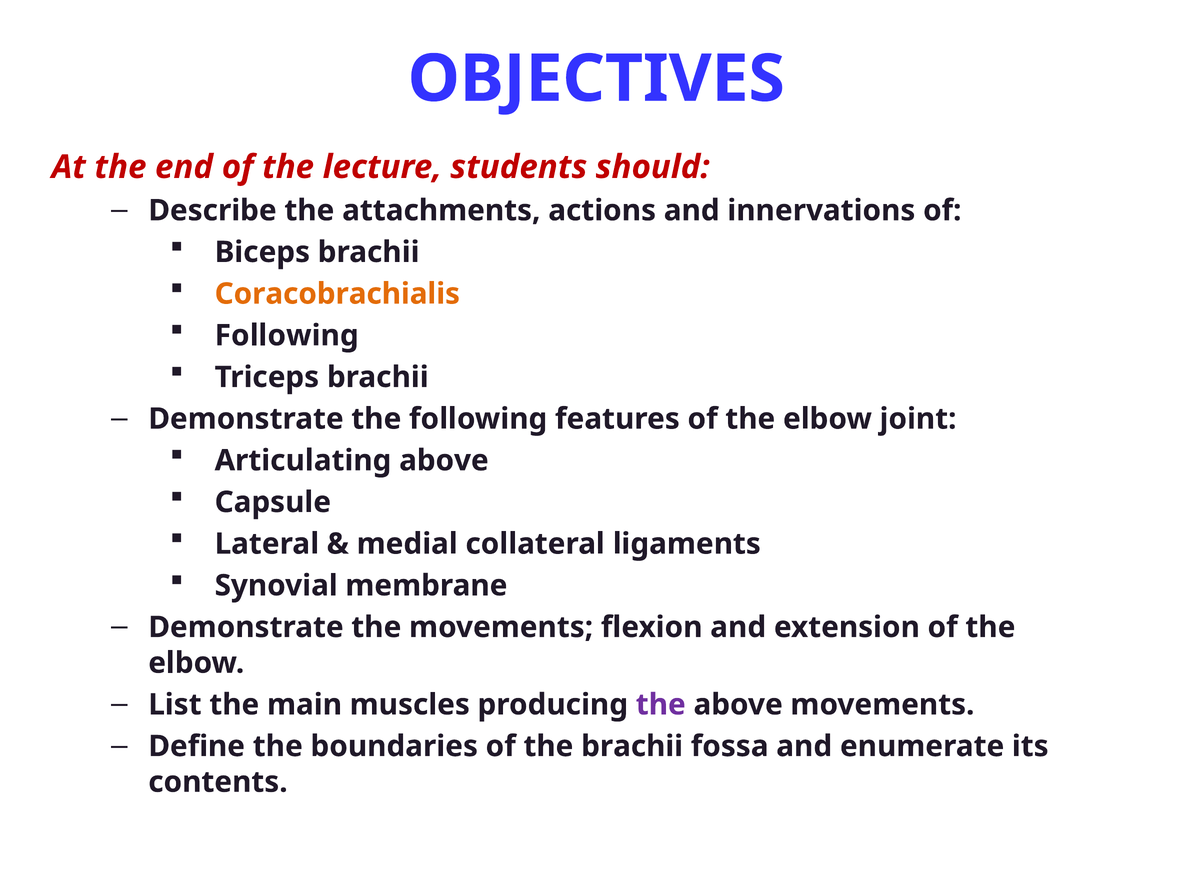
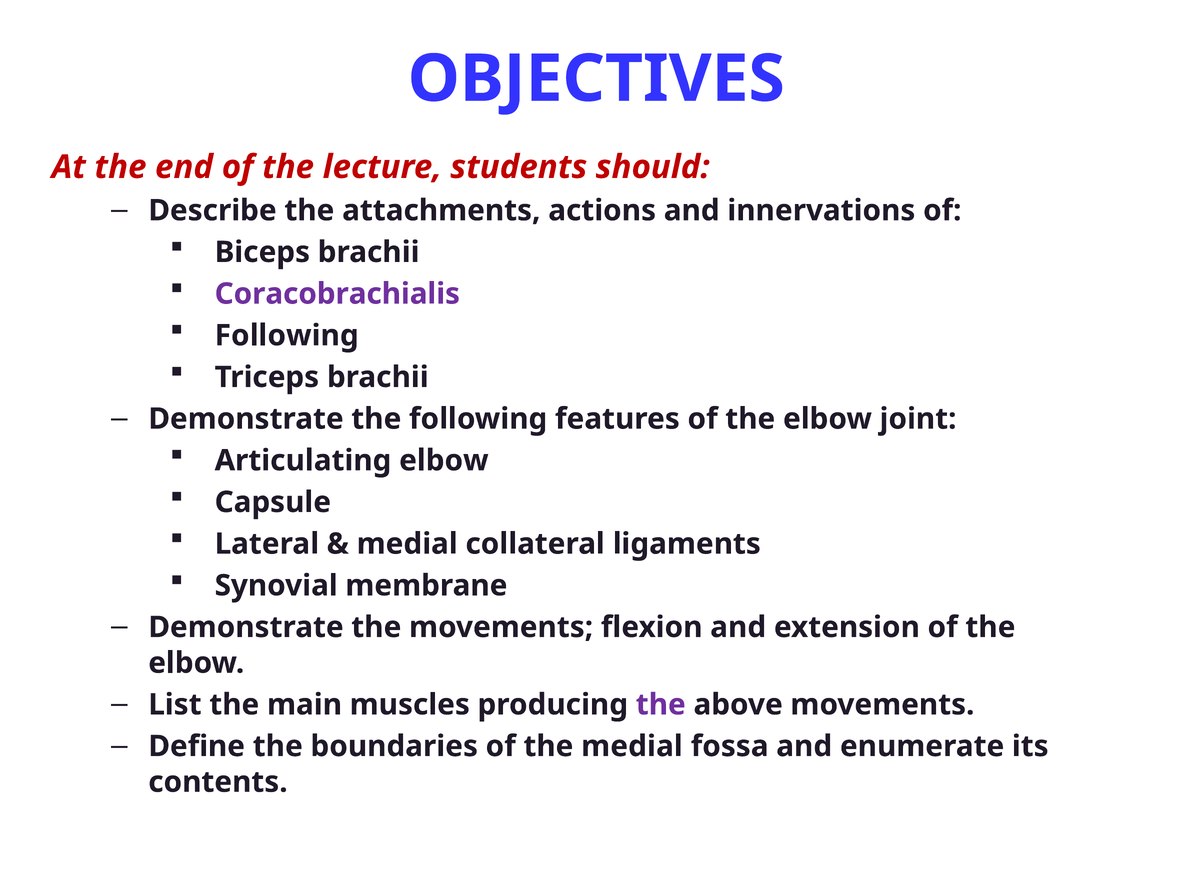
Coracobrachialis colour: orange -> purple (337, 294)
Articulating above: above -> elbow (444, 460)
the brachii: brachii -> medial (632, 746)
